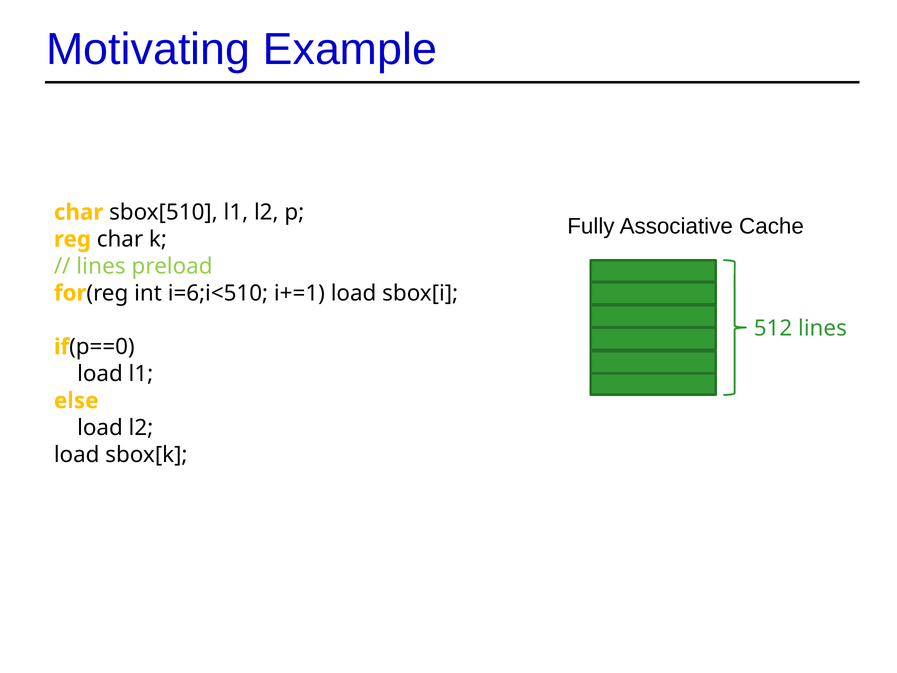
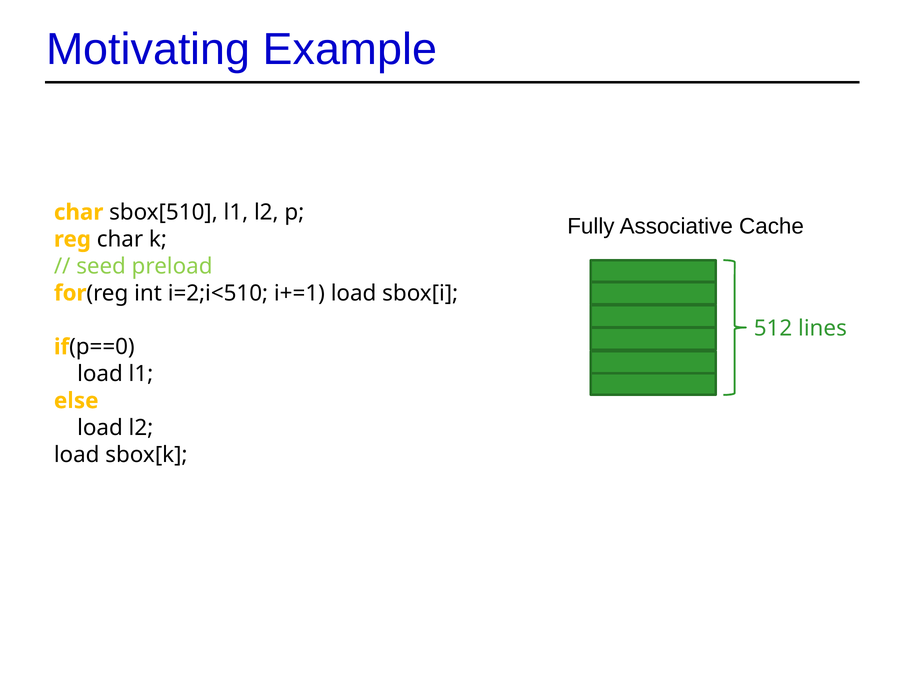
lines: lines -> seed (101, 266)
i=6;i<510: i=6;i<510 -> i=2;i<510 (218, 293)
